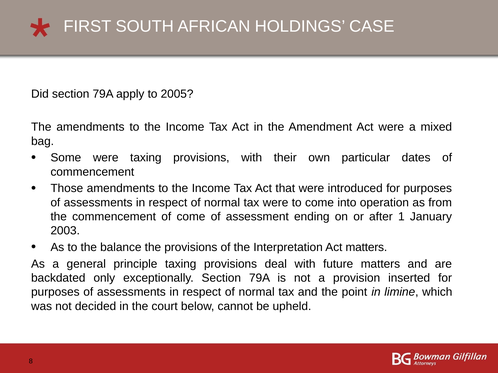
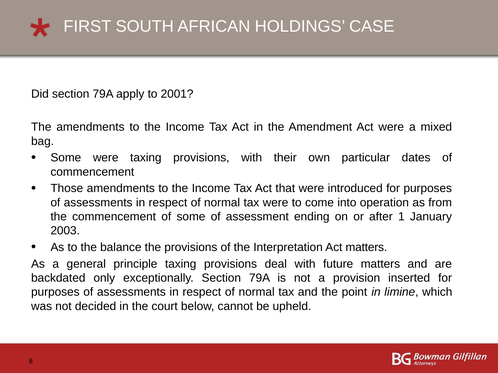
2005: 2005 -> 2001 (177, 94)
of come: come -> some (191, 217)
